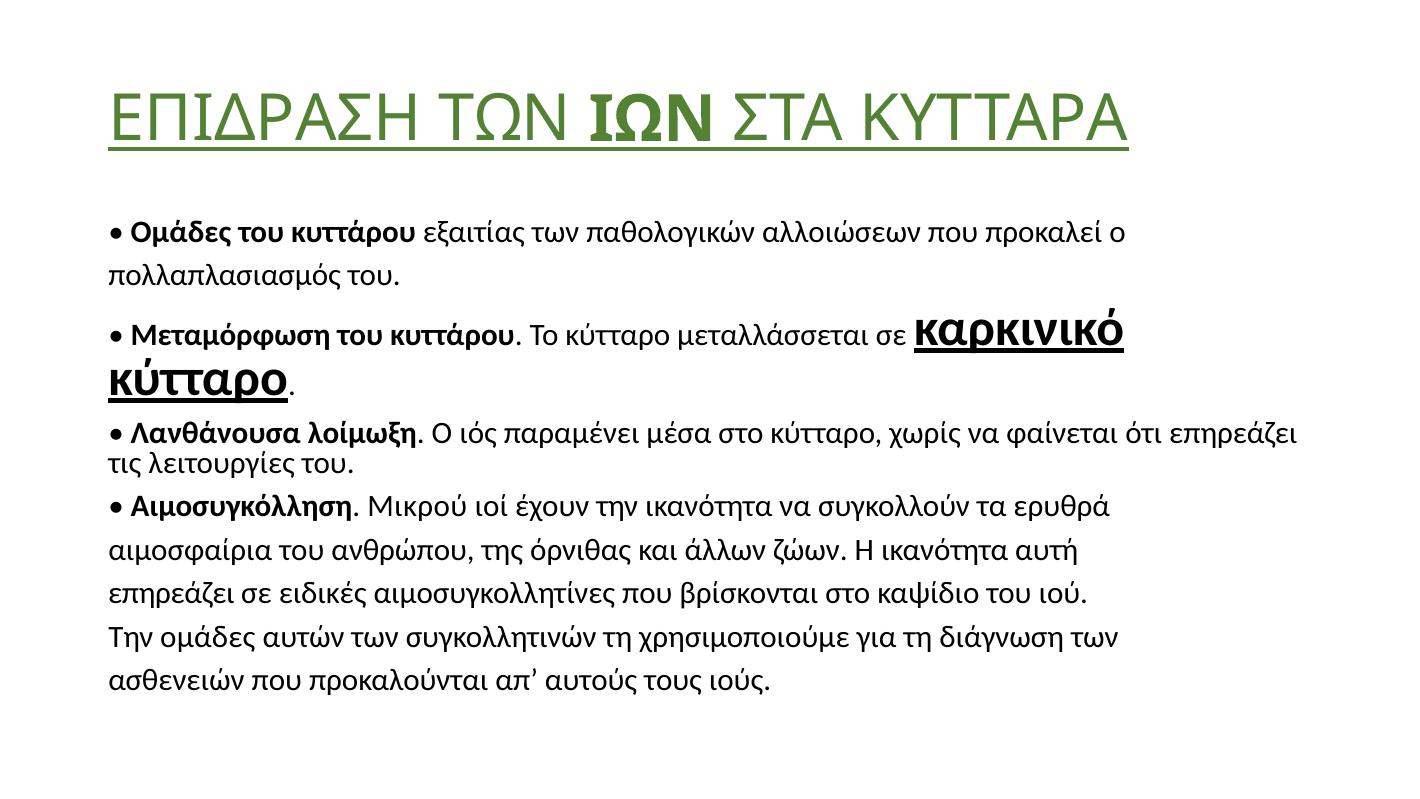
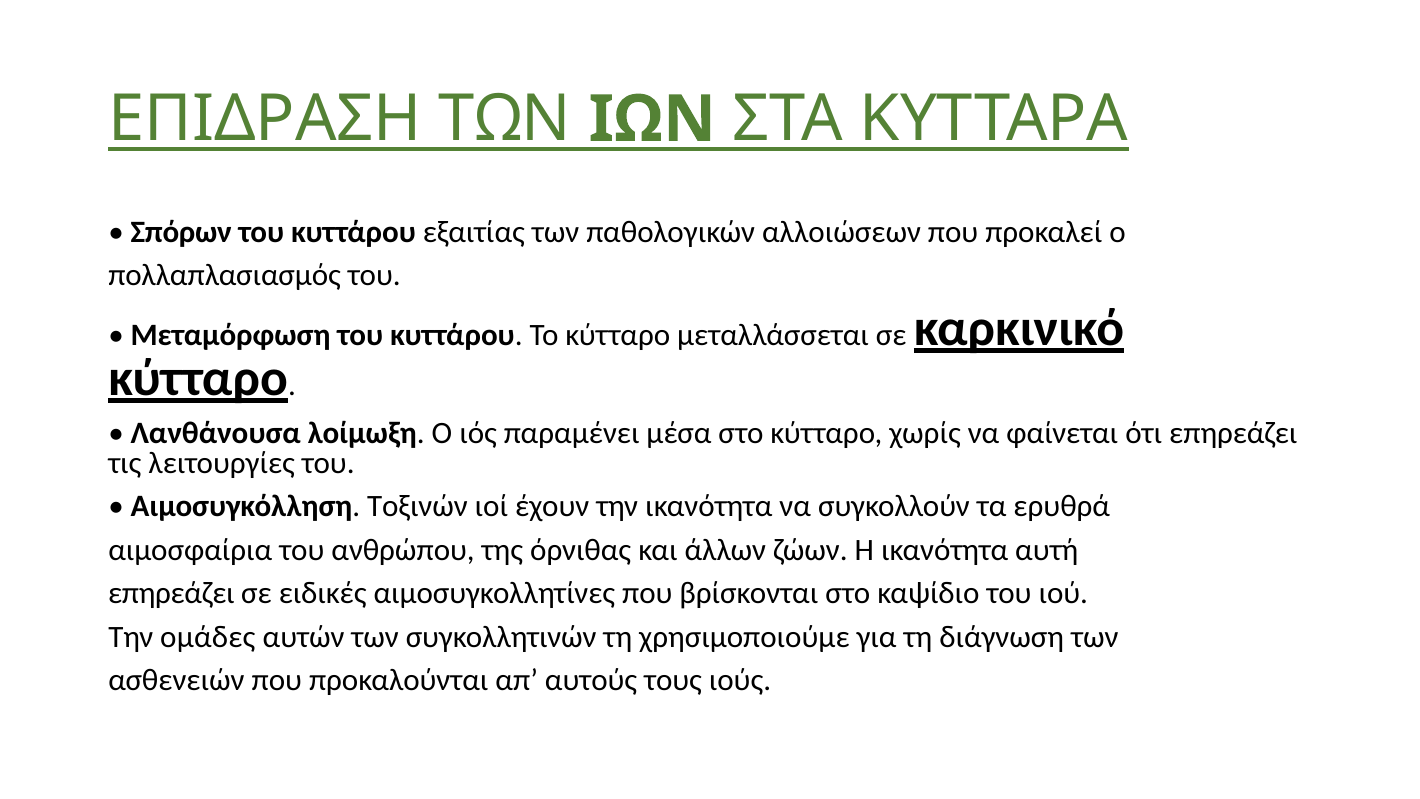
Ομάδες: Ομάδες -> Σπόρων (181, 232)
Μικρού: Μικρού -> Τοξινών (417, 506)
